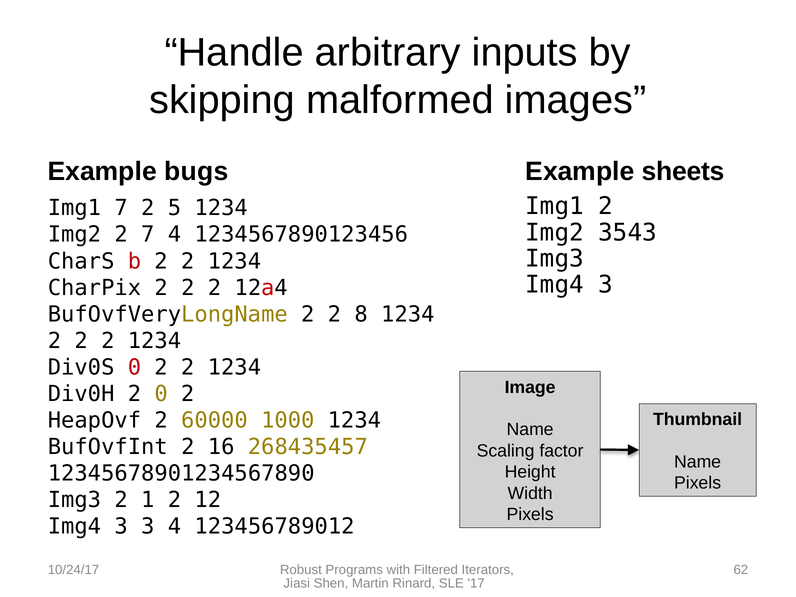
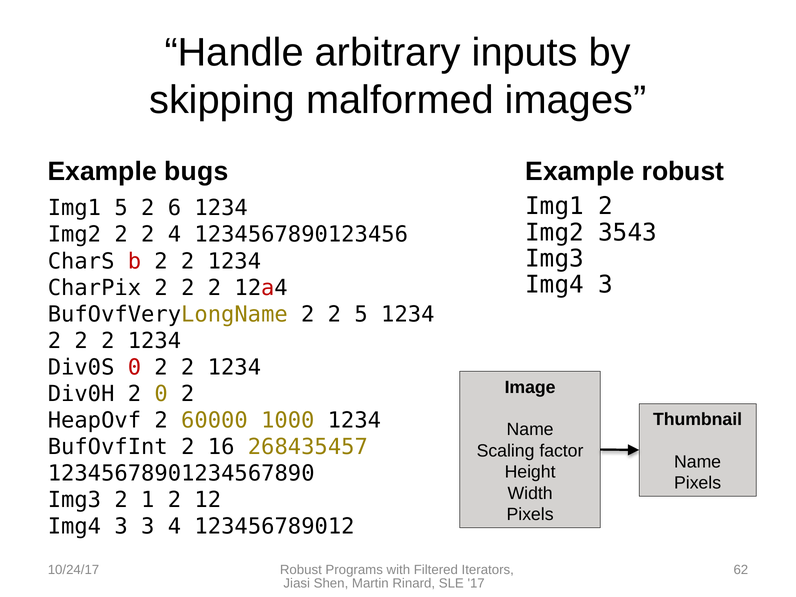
Example sheets: sheets -> robust (683, 171)
Img1 7: 7 -> 5 (121, 208)
5: 5 -> 6 (174, 208)
Img2 2 7: 7 -> 2 (148, 235)
2 8: 8 -> 5 (361, 314)
